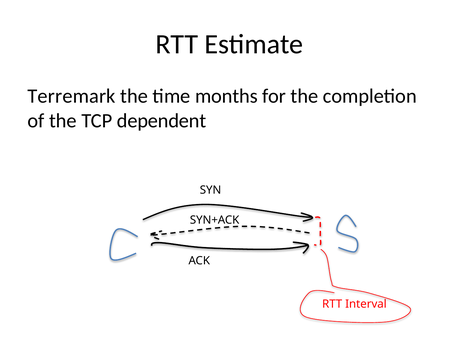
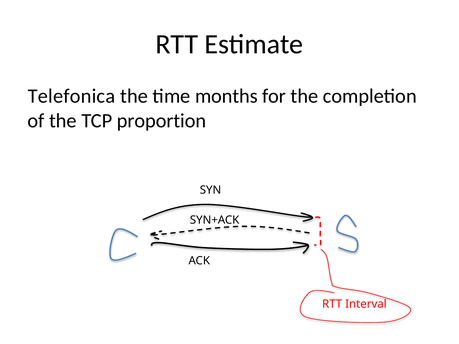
Terremark: Terremark -> Telefonica (72, 96)
dependent: dependent -> proportion (162, 121)
